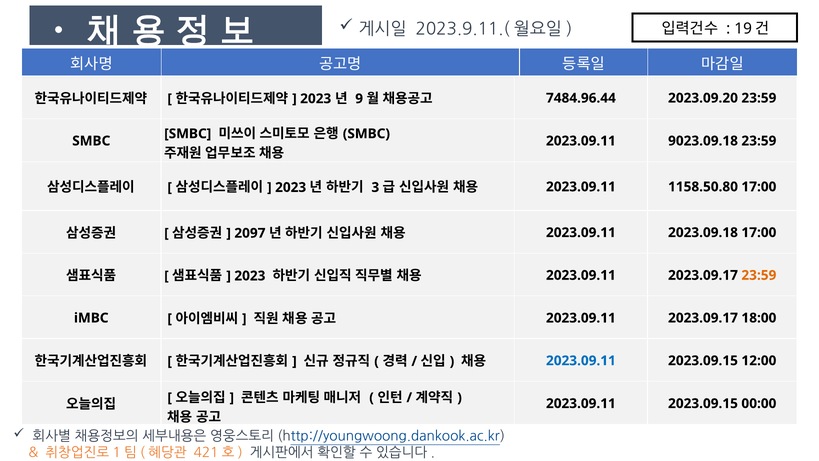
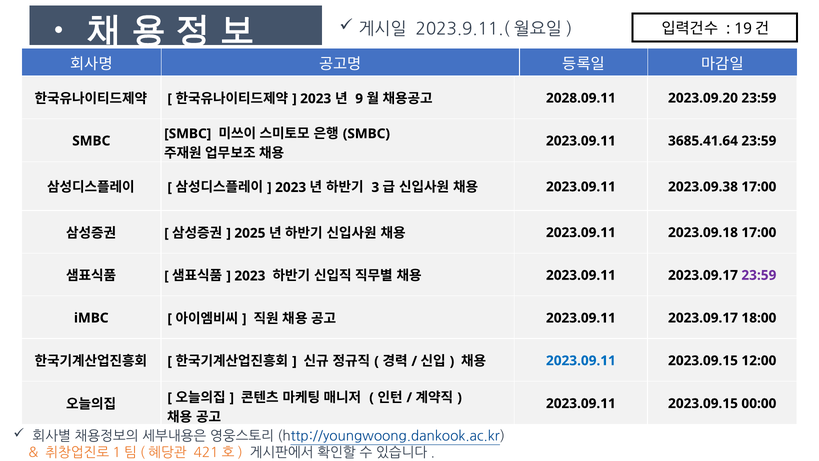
7484.96.44: 7484.96.44 -> 2028.09.11 (581, 98)
9023.09.18: 9023.09.18 -> 3685.41.64 (703, 141)
1158.50.80: 1158.50.80 -> 2023.09.38 (703, 187)
2097: 2097 -> 2025 (250, 233)
23:59 colour: orange -> purple (759, 275)
